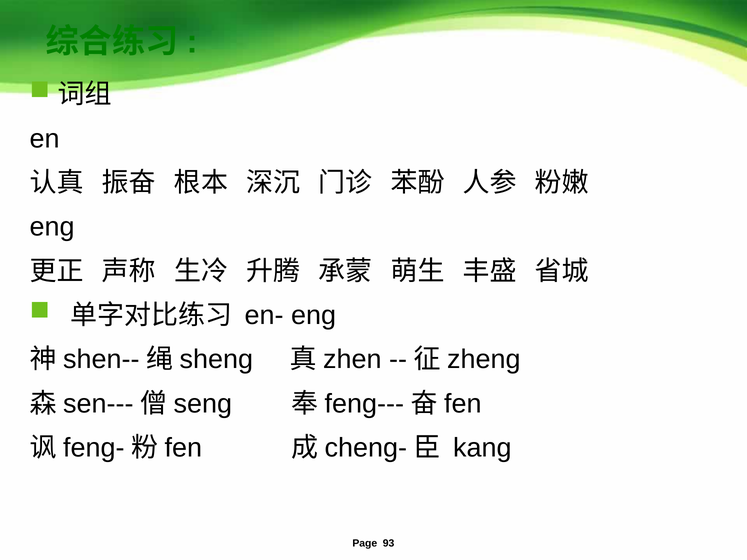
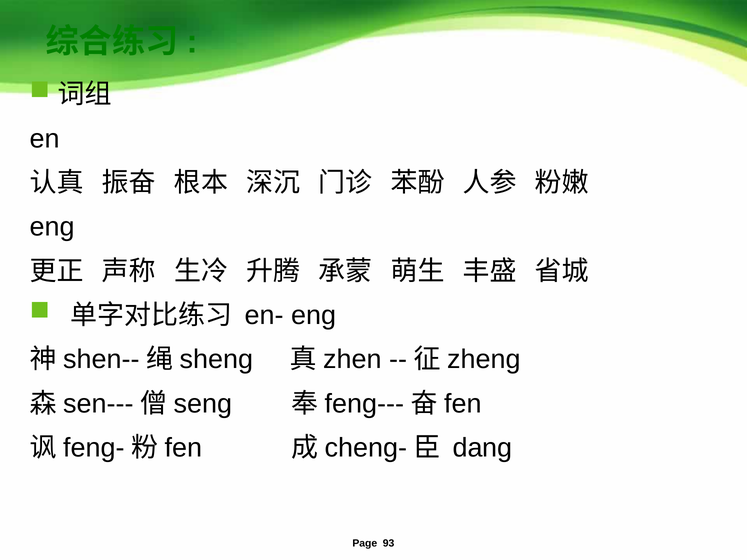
kang: kang -> dang (482, 448)
